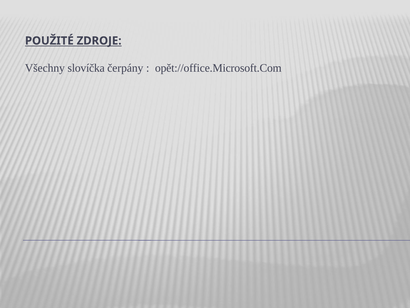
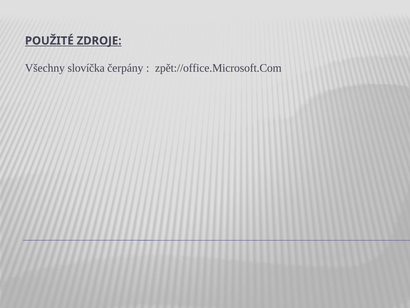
opět://office.Microsoft.Com: opět://office.Microsoft.Com -> zpět://office.Microsoft.Com (218, 68)
